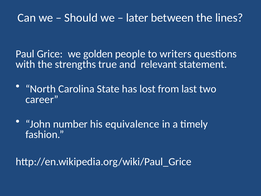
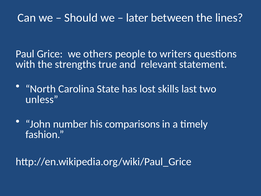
golden: golden -> others (98, 54)
from: from -> skills (168, 89)
career: career -> unless (42, 99)
equivalence: equivalence -> comparisons (132, 124)
